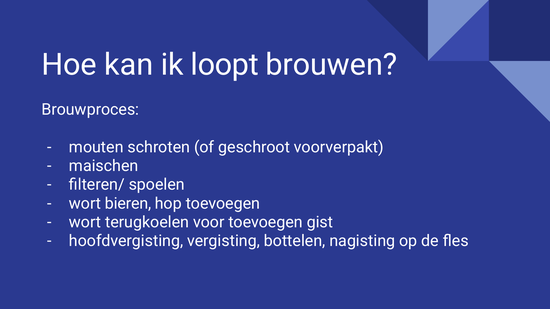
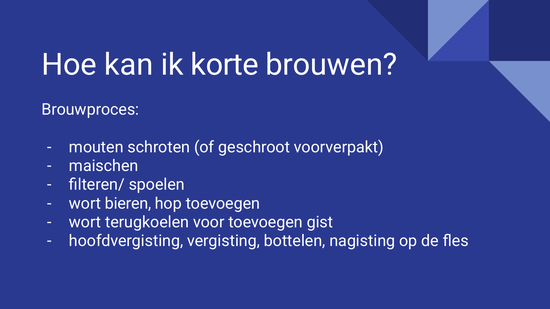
loopt: loopt -> korte (225, 65)
